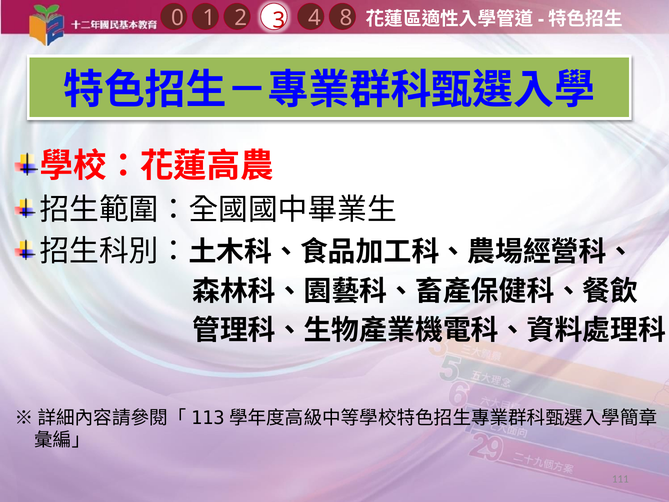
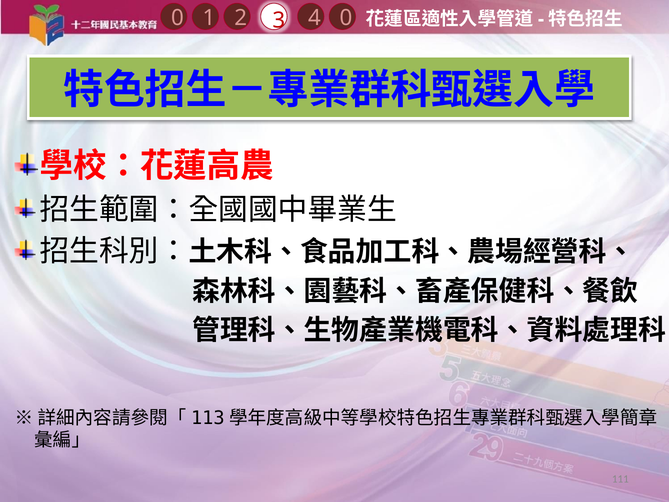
4 8: 8 -> 0 (346, 18)
